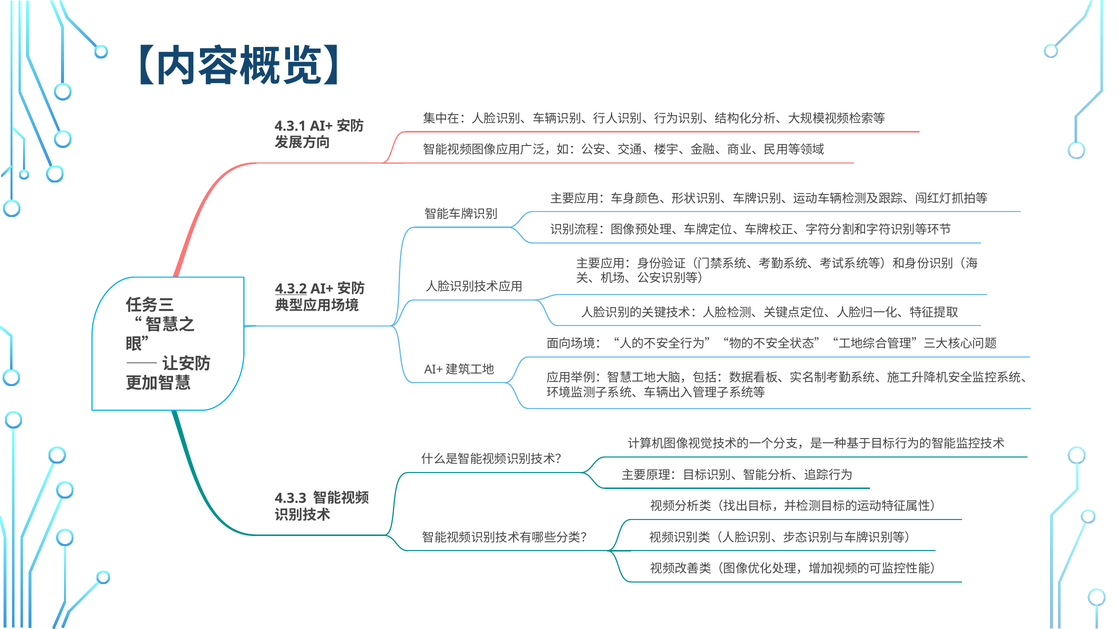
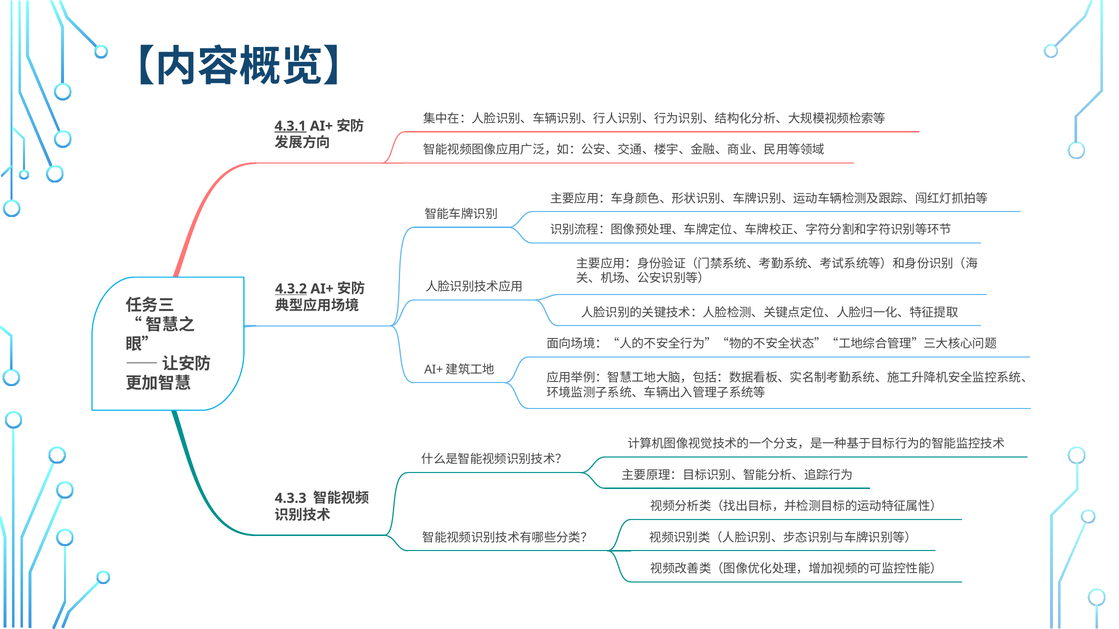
4.3.1 underline: none -> present (290, 126)
